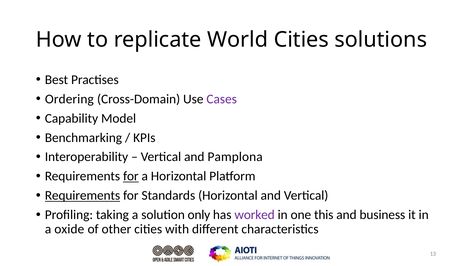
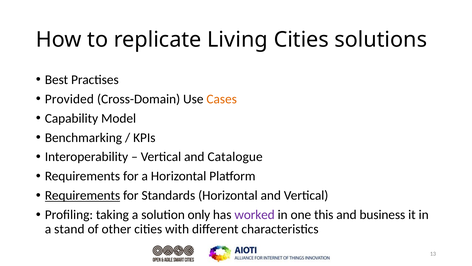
World: World -> Living (238, 40)
Ordering: Ordering -> Provided (69, 99)
Cases colour: purple -> orange (222, 99)
Pamplona: Pamplona -> Catalogue (235, 157)
for underline: present -> none (131, 176)
oxide: oxide -> stand (69, 229)
